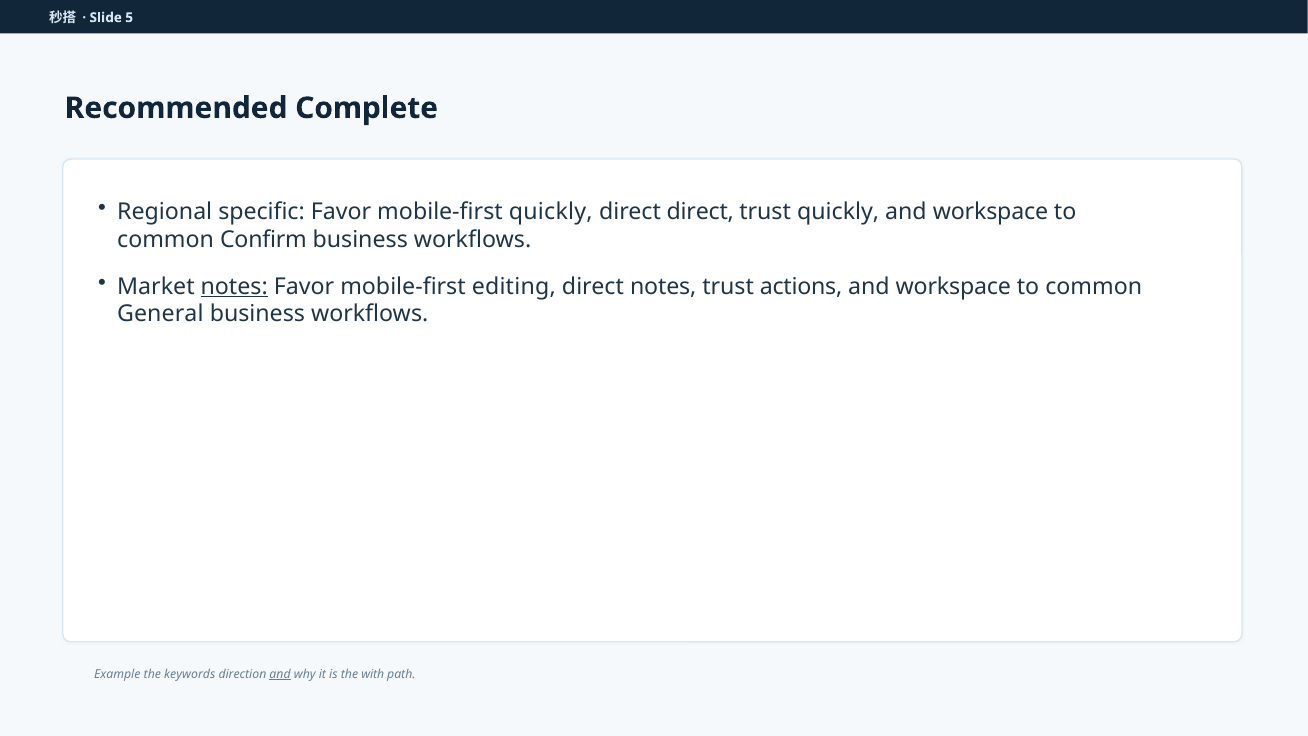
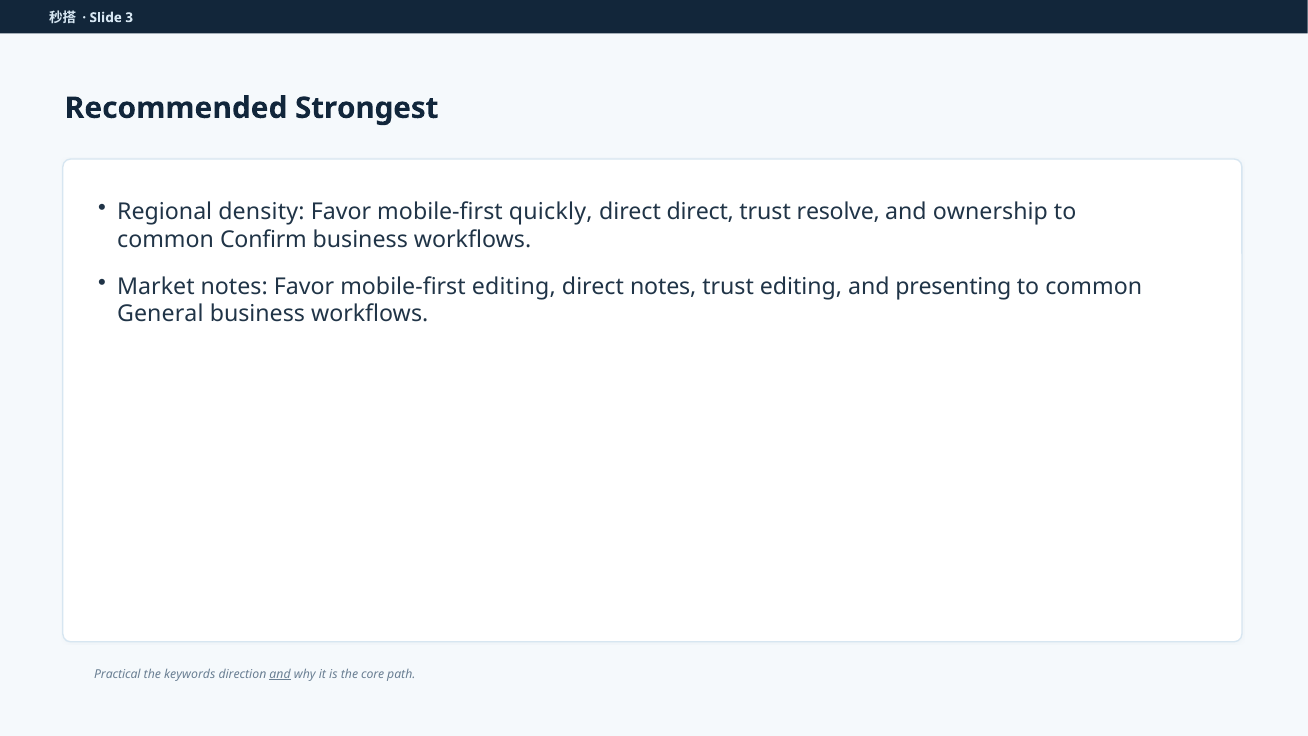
5: 5 -> 3 (129, 18)
Complete: Complete -> Strongest (367, 108)
specific: specific -> density (261, 212)
trust quickly: quickly -> resolve (838, 212)
workspace: workspace -> ownership (990, 212)
notes underline: present -> none (234, 286)
trust actions: actions -> editing (801, 286)
workspace: workspace -> presenting (953, 286)
Example: Example -> Practical (117, 674)
with: with -> core (373, 674)
